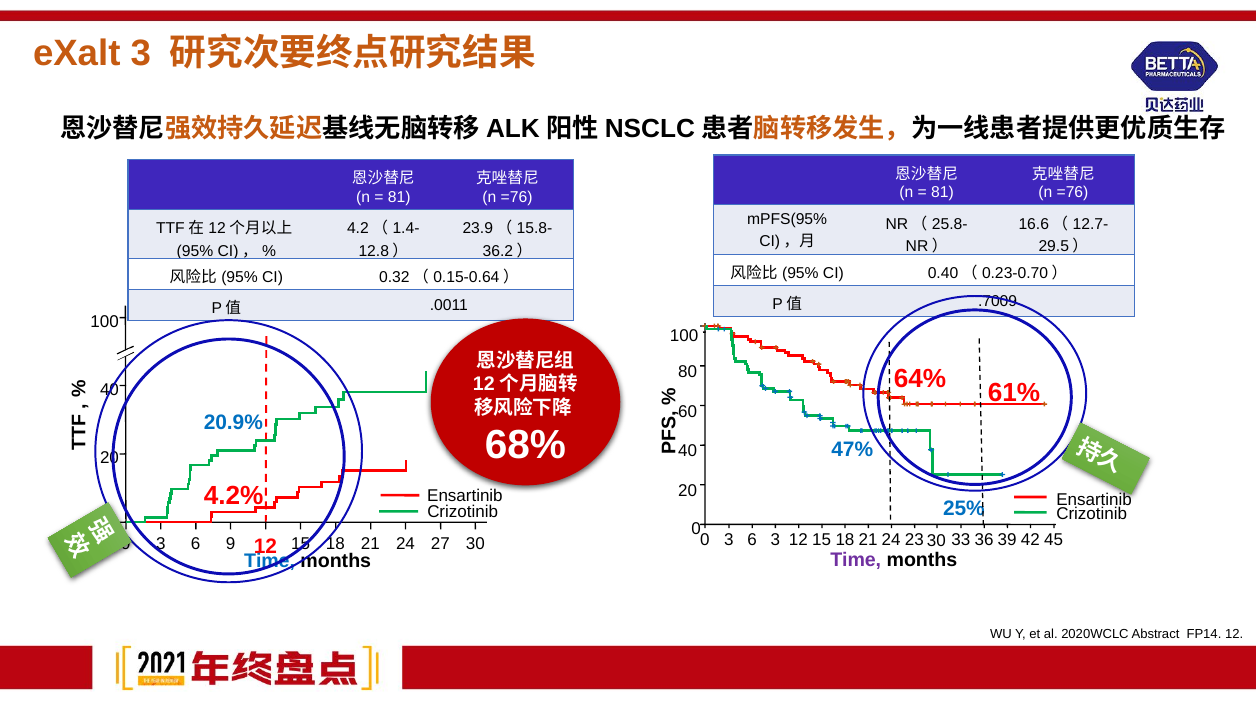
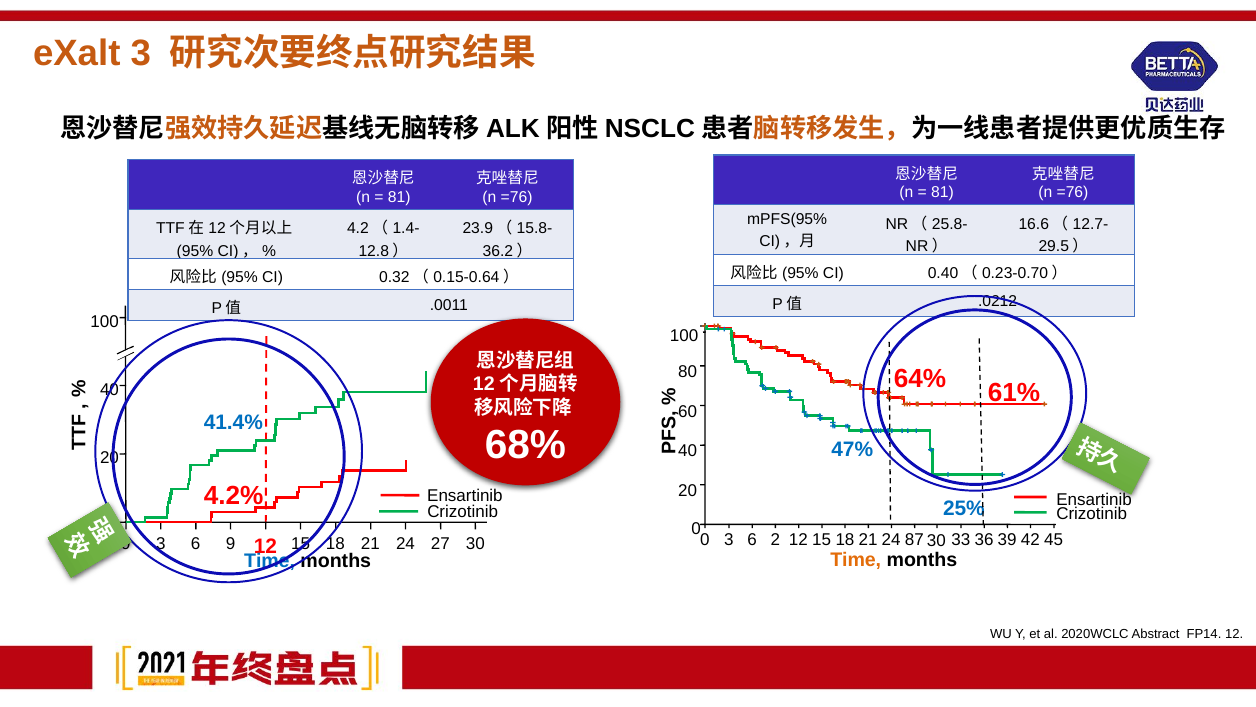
.7009: .7009 -> .0212 (998, 301)
20.9%: 20.9% -> 41.4% (233, 422)
6 3: 3 -> 2 (775, 540)
23: 23 -> 87 (914, 540)
Time colour: purple -> orange (856, 560)
